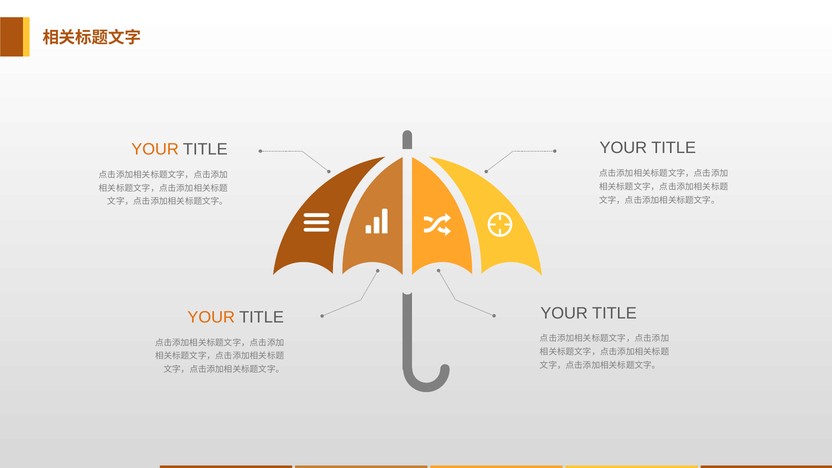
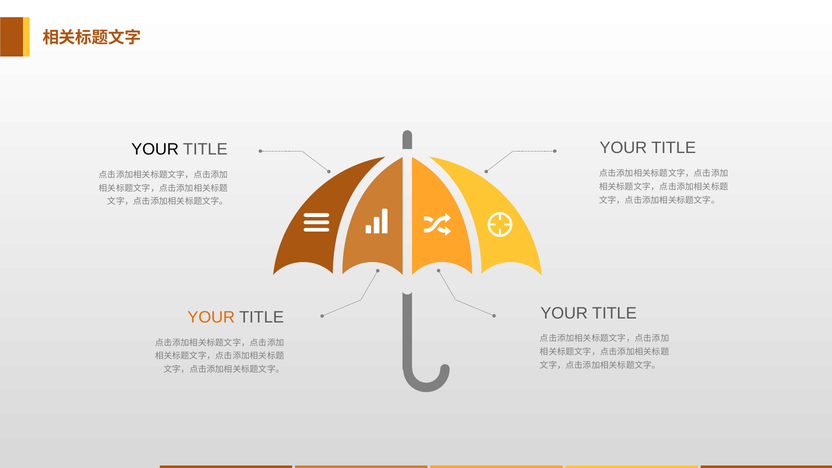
YOUR colour: orange -> black (155, 149)
